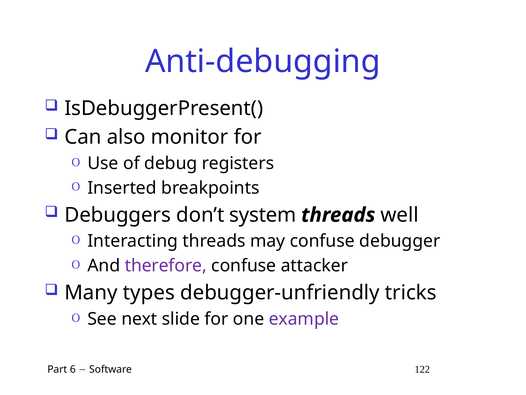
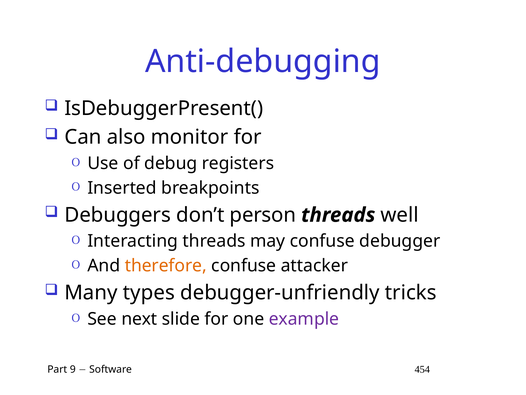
system: system -> person (263, 215)
therefore colour: purple -> orange (166, 265)
6: 6 -> 9 (73, 369)
122: 122 -> 454 (422, 369)
